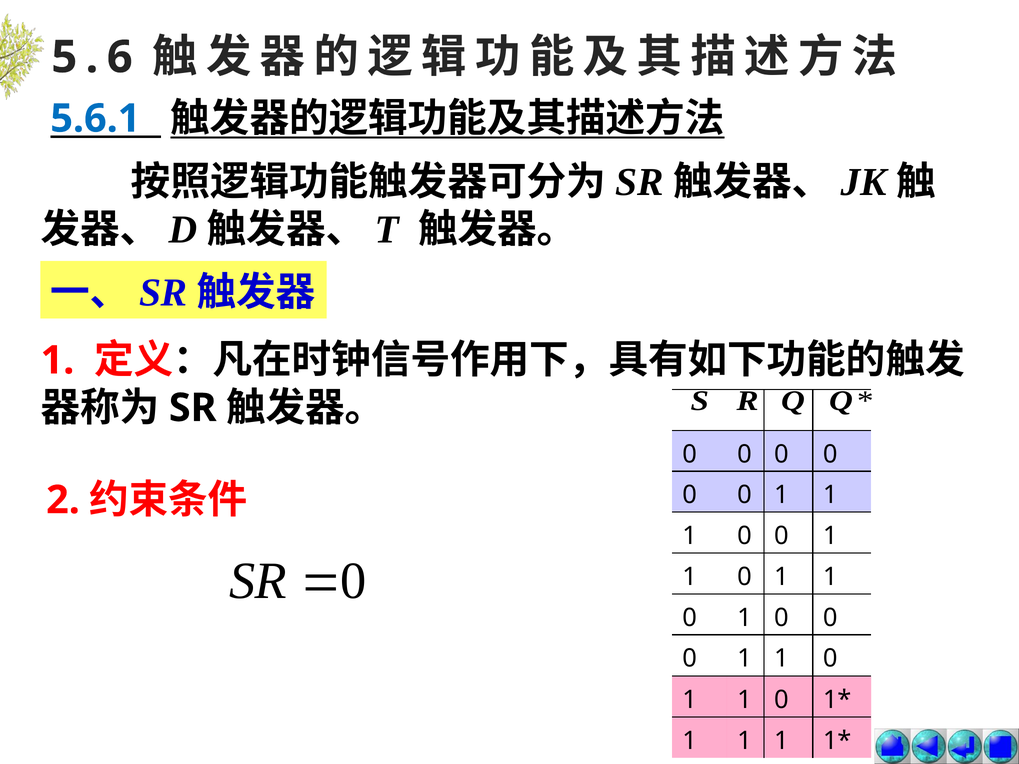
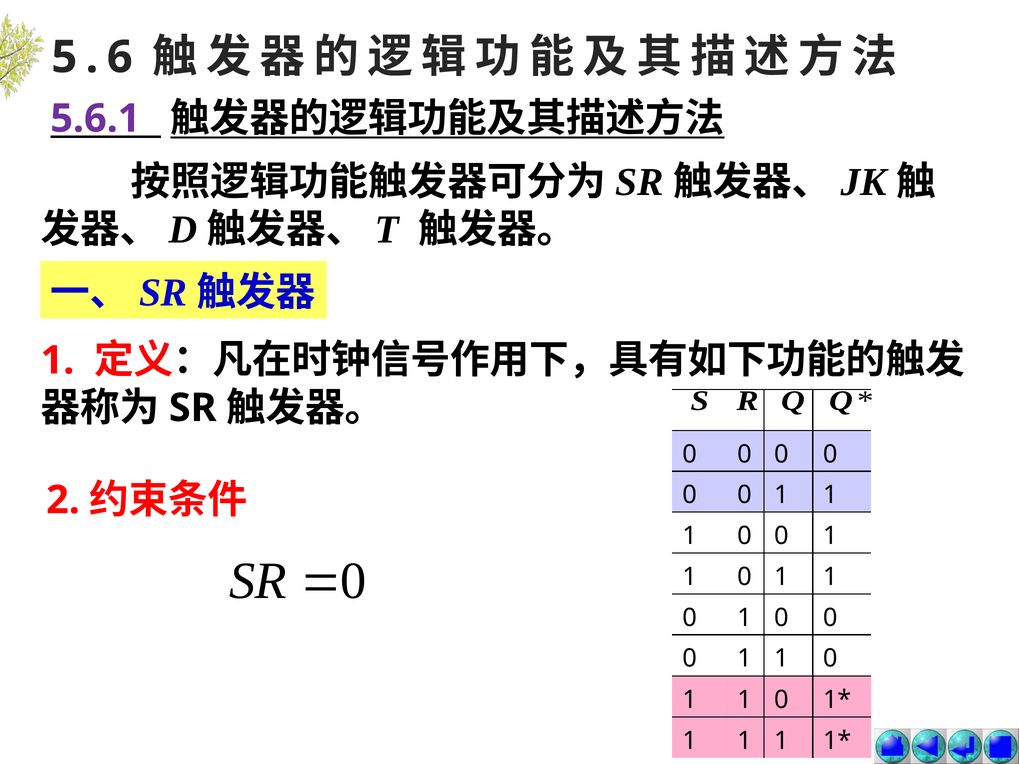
5.6.1 colour: blue -> purple (95, 119)
